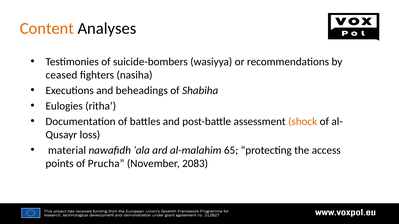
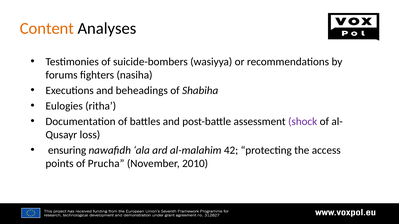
ceased: ceased -> forums (62, 75)
shock colour: orange -> purple (303, 122)
material: material -> ensuring (67, 150)
65: 65 -> 42 (231, 150)
2083: 2083 -> 2010 (195, 164)
